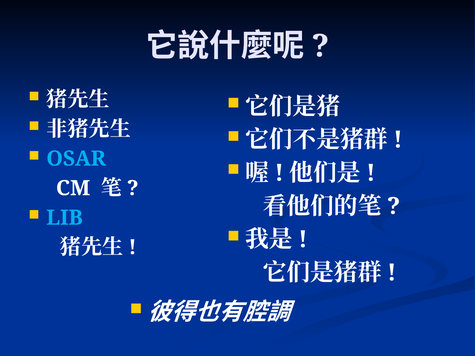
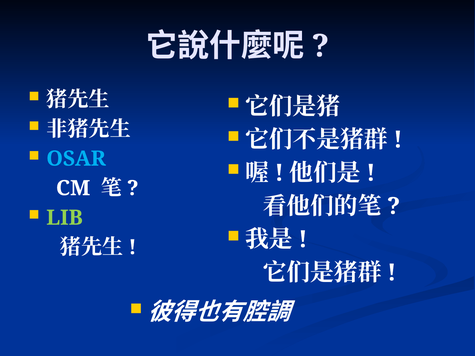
LIB colour: light blue -> light green (65, 218)
